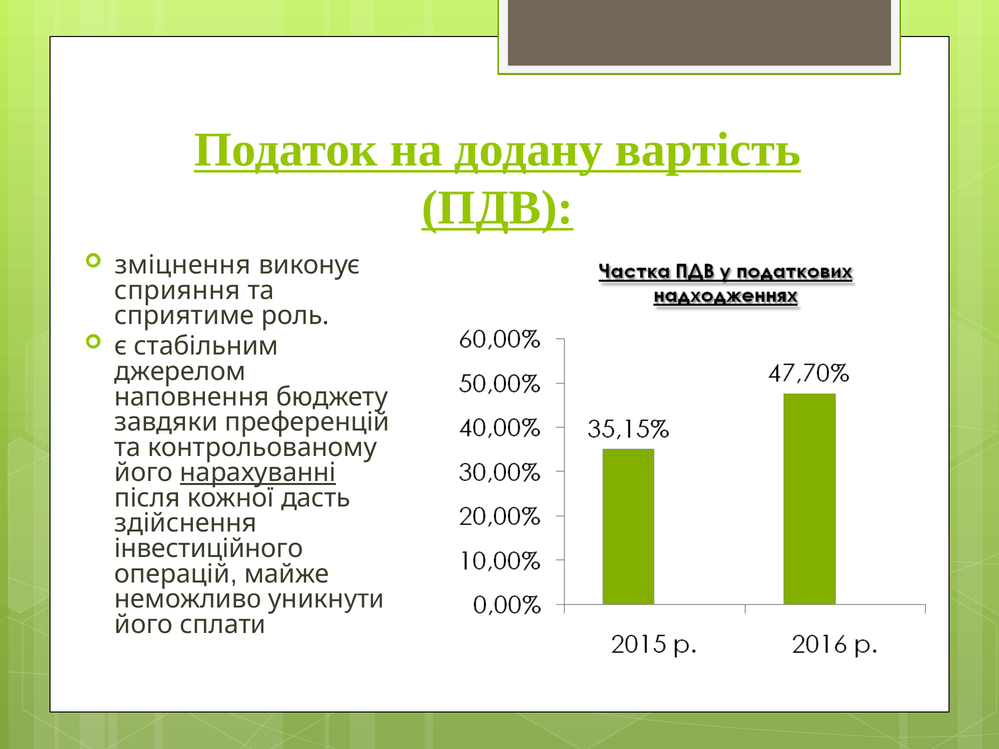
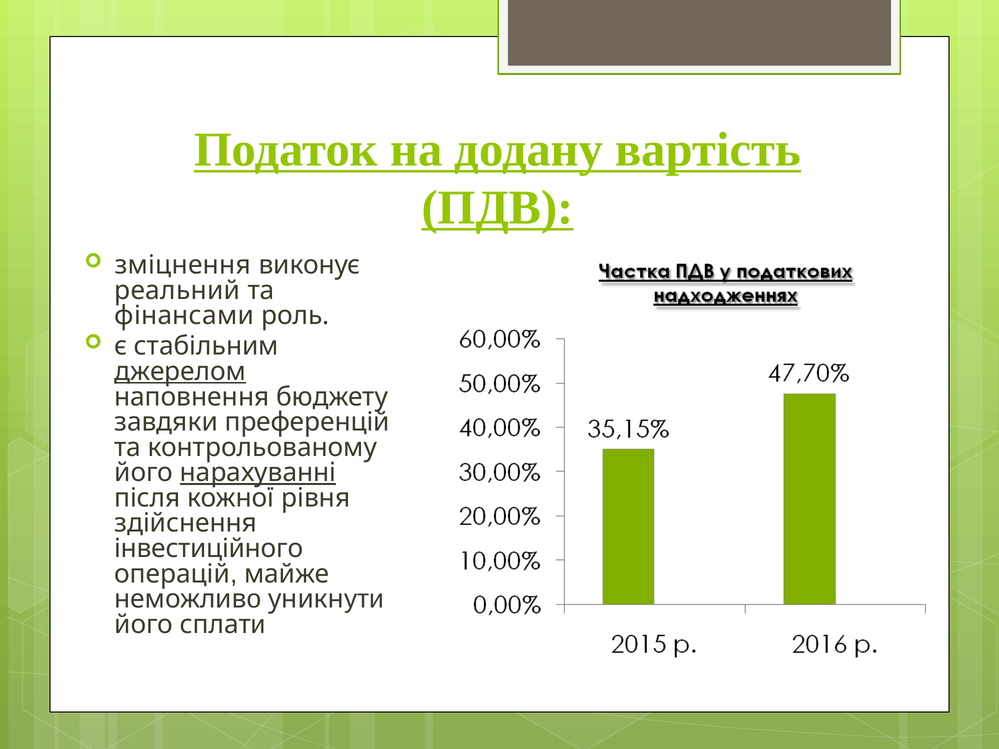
сприяння: сприяння -> реальний (177, 291)
сприятиме: сприятиме -> фінансами (184, 316)
джерелом underline: none -> present (180, 372)
дасть: дасть -> рівня (316, 498)
